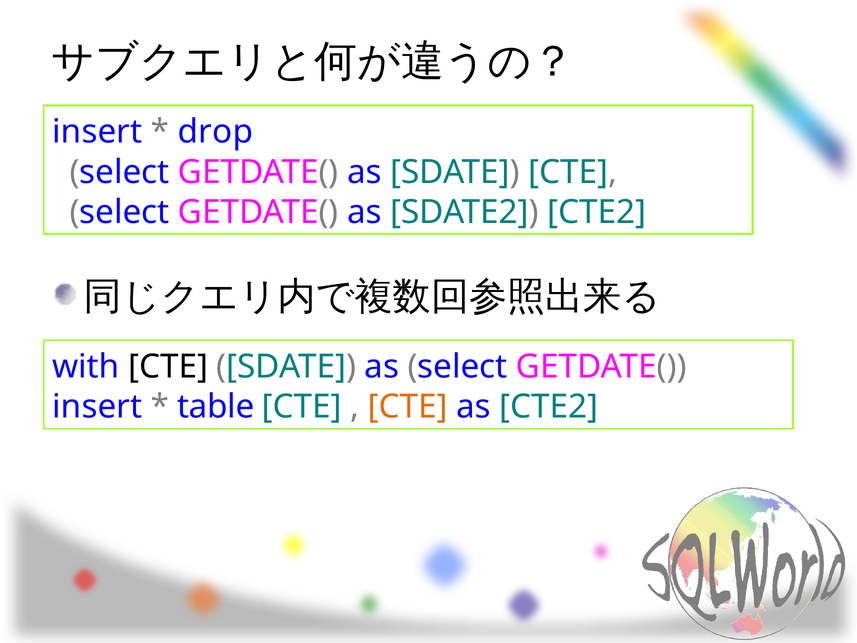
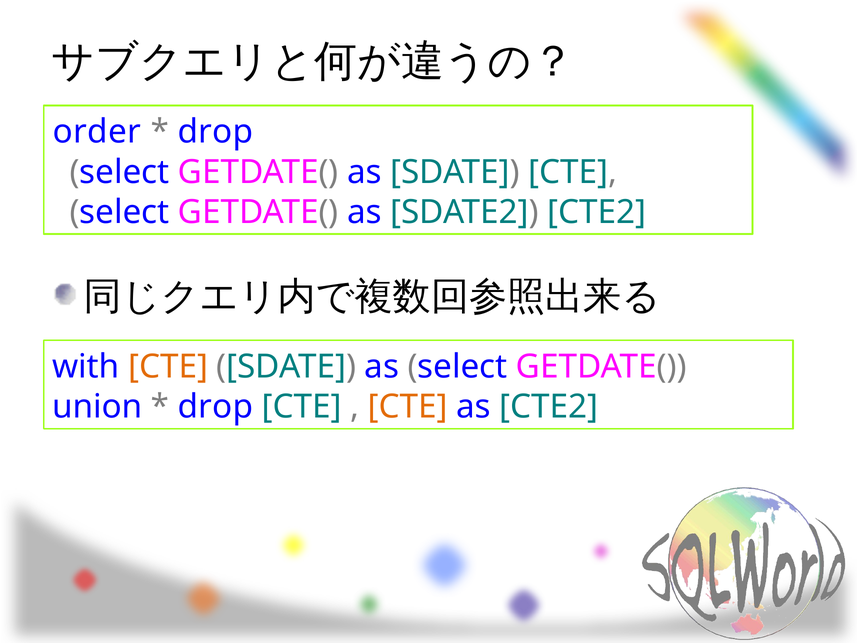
insert: insert -> order (97, 132)
CTE colour: black -> orange (168, 367)
insert: insert -> union (97, 407)
table: table -> drop (215, 407)
